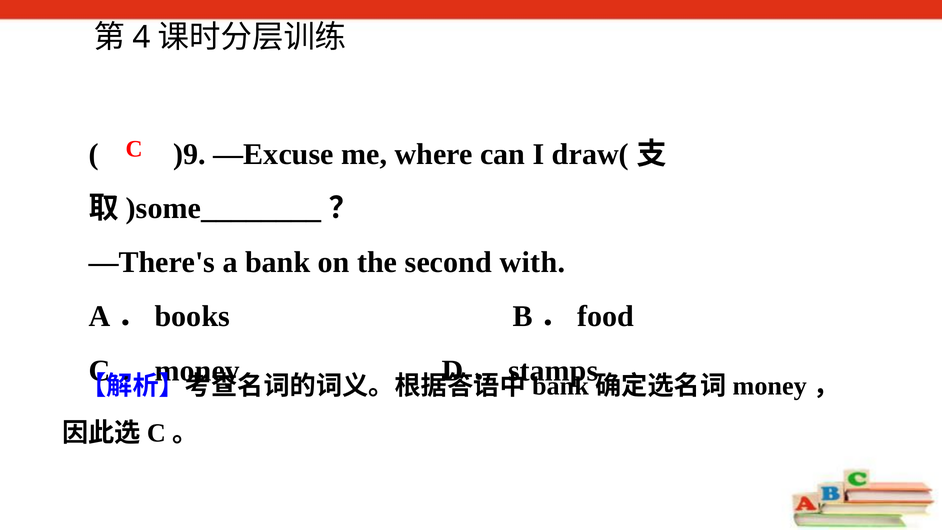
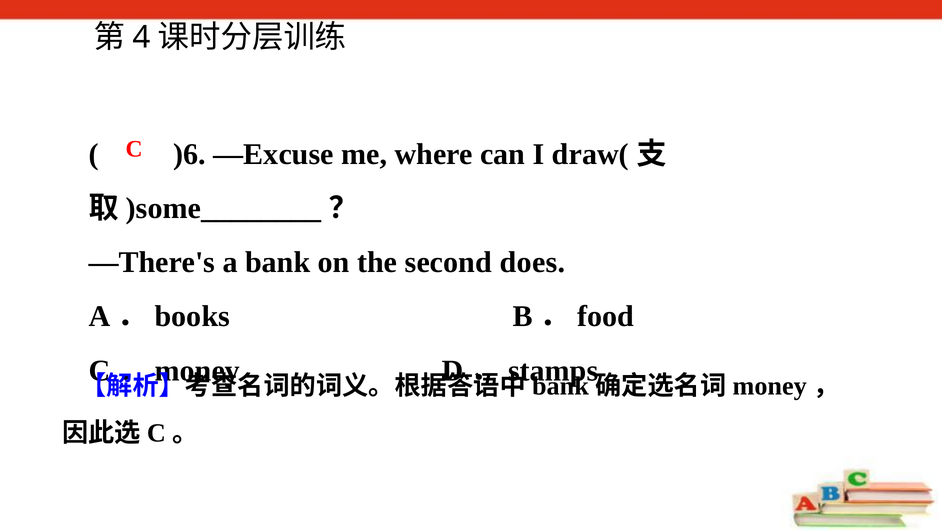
)9: )9 -> )6 (189, 154)
with: with -> does (532, 262)
